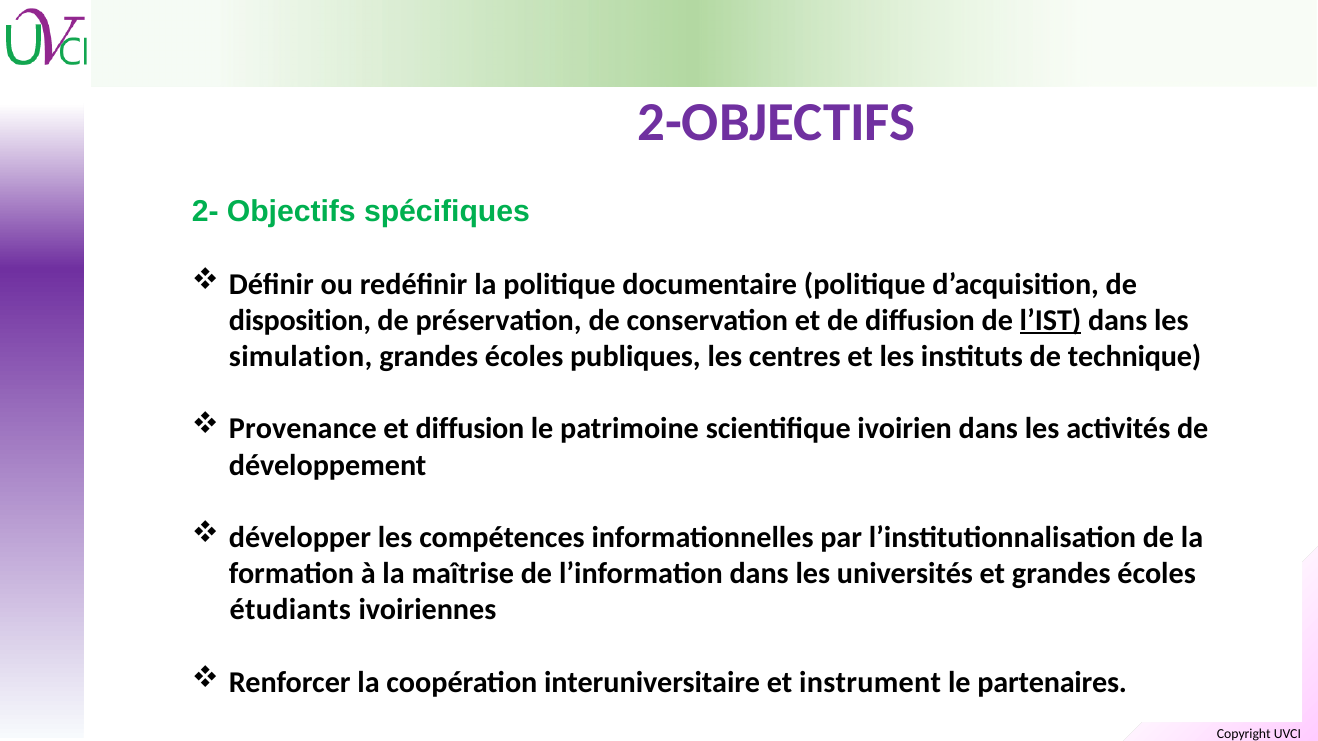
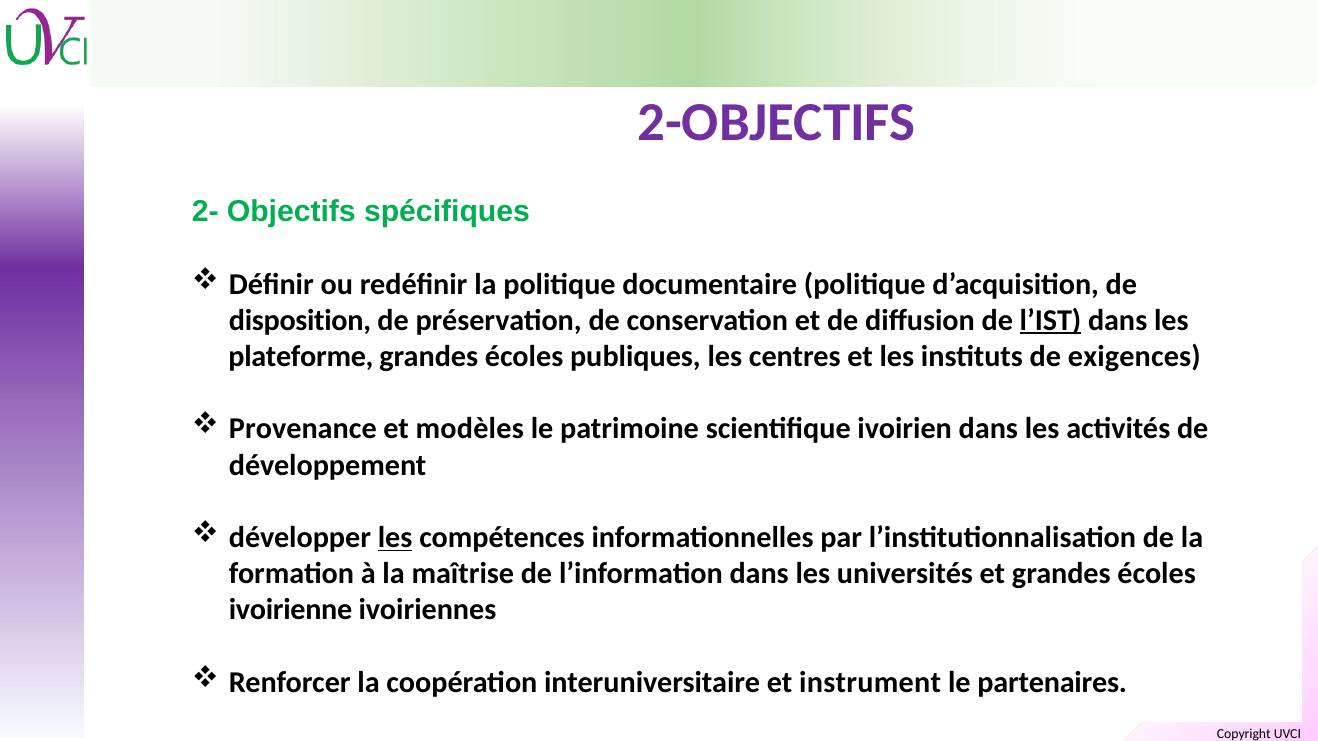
simulation: simulation -> plateforme (301, 357)
technique: technique -> exigences (1134, 357)
et diffusion: diffusion -> modèles (470, 429)
les underline: none -> present (395, 538)
étudiants: étudiants -> ivoirienne (291, 610)
